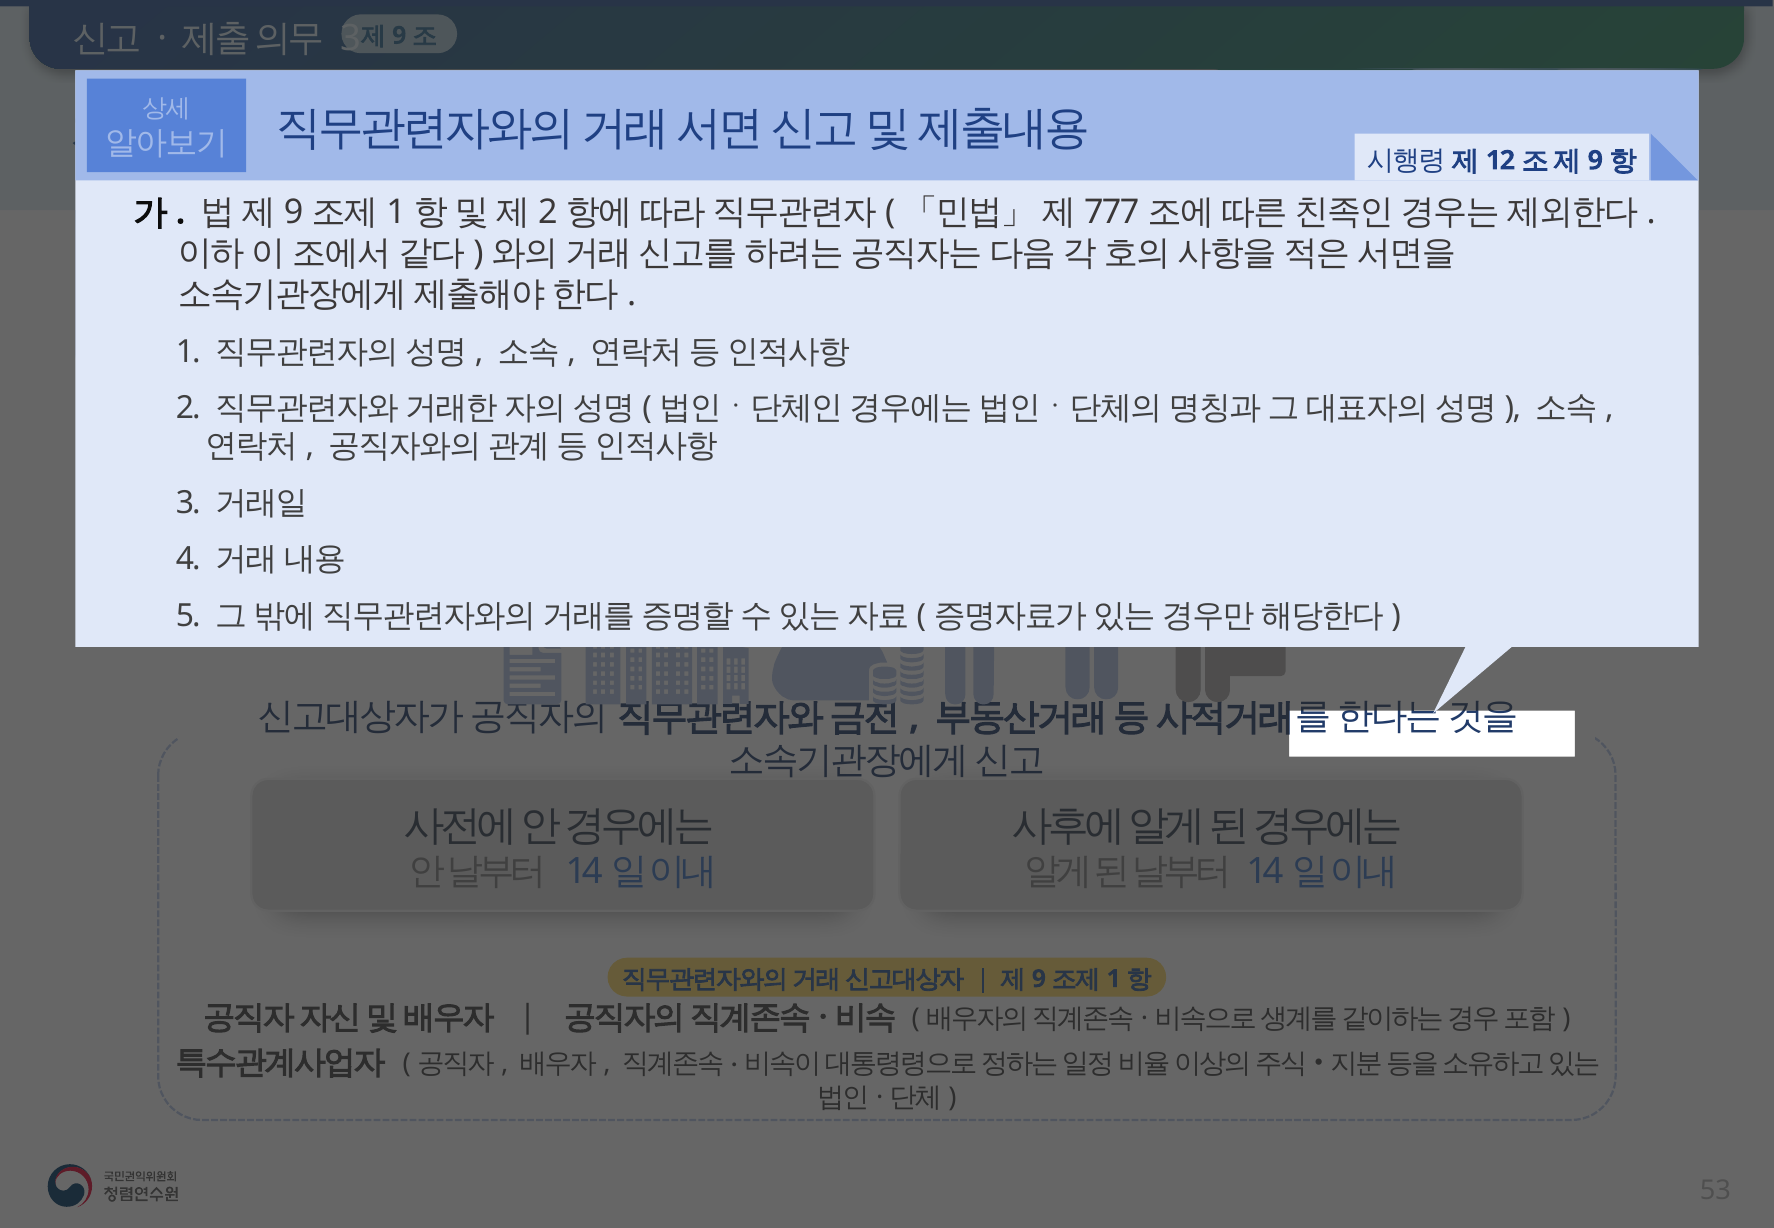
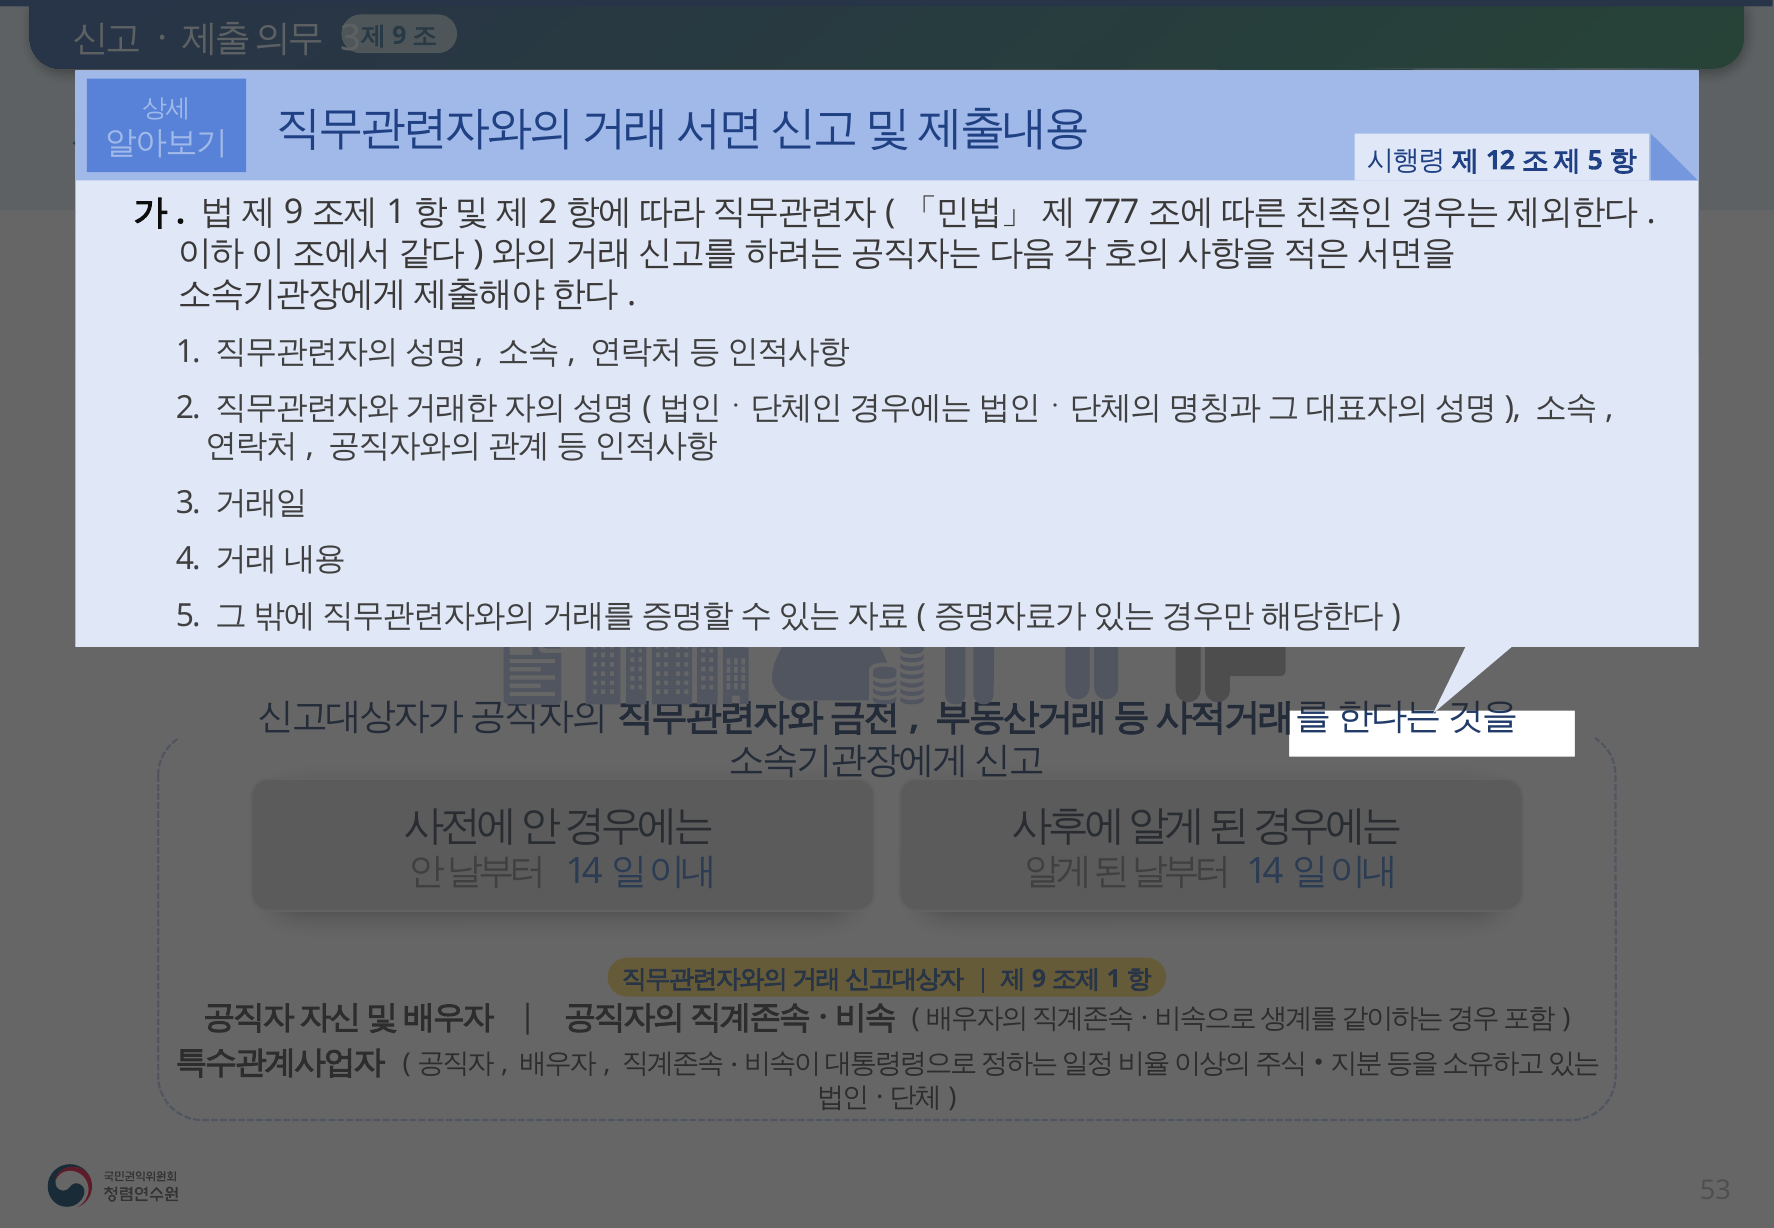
9: 9 -> 5 (1595, 160)
